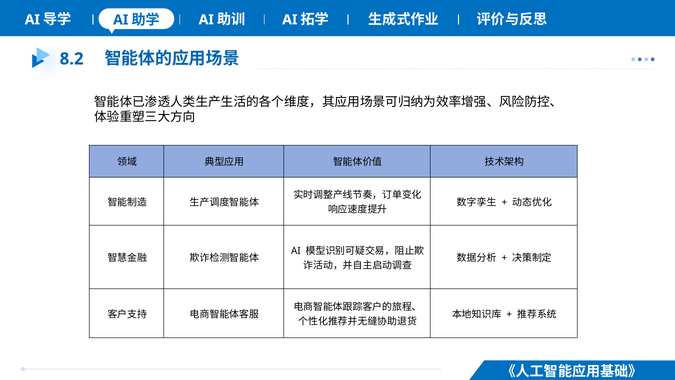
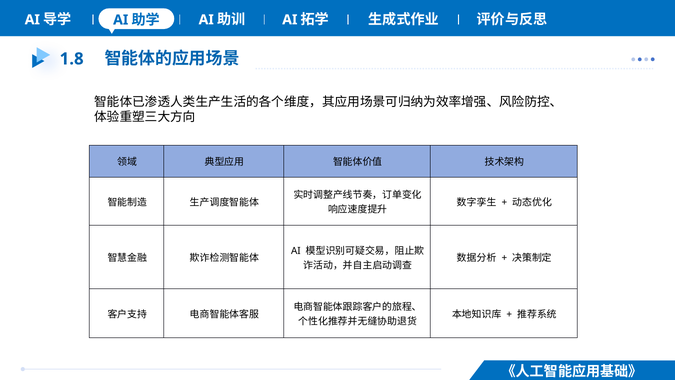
8.2: 8.2 -> 1.8 (72, 59)
